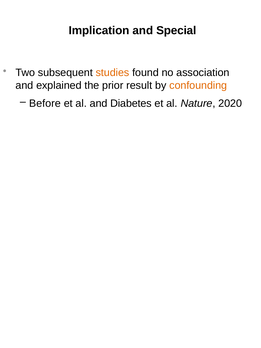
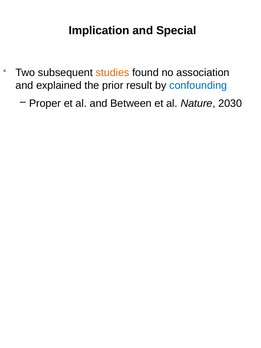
confounding colour: orange -> blue (198, 85)
Before: Before -> Proper (45, 103)
Diabetes: Diabetes -> Between (131, 103)
2020: 2020 -> 2030 (230, 103)
